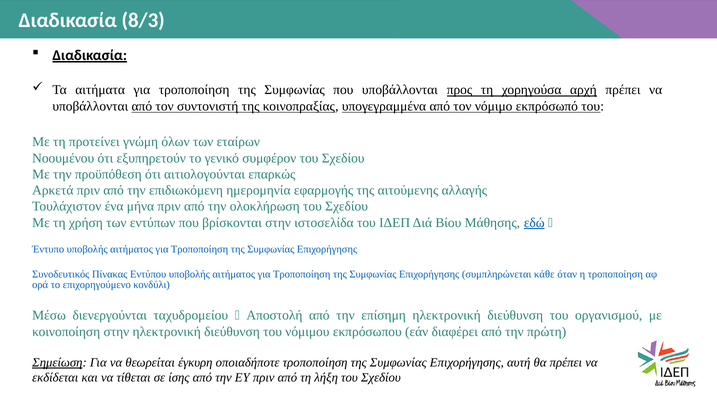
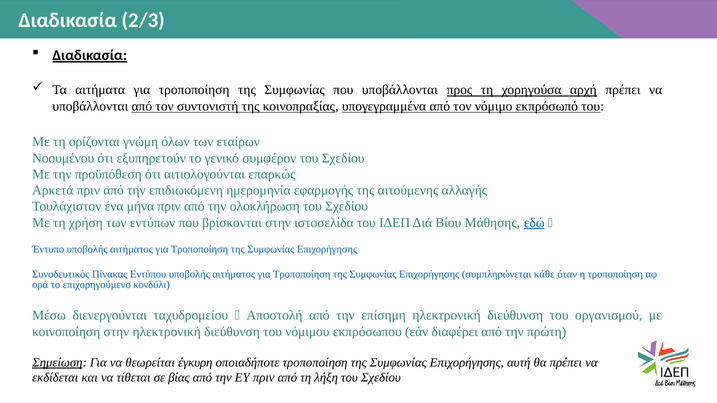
8/3: 8/3 -> 2/3 (143, 20)
προτείνει: προτείνει -> ορίζονται (94, 142)
ίσης: ίσης -> βίας (179, 378)
